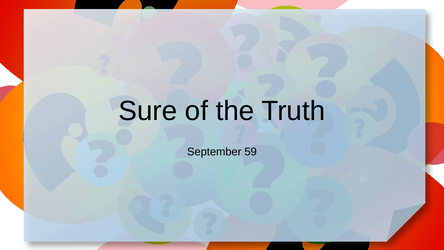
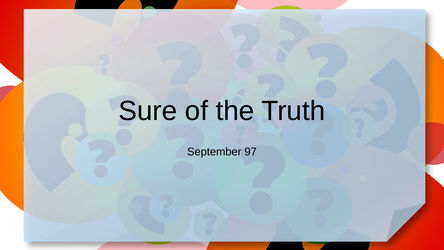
59: 59 -> 97 (251, 152)
